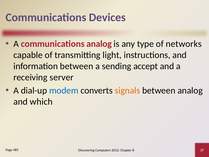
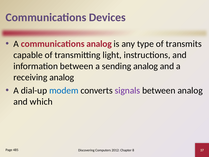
networks: networks -> transmits (184, 44)
sending accept: accept -> analog (146, 66)
receiving server: server -> analog (62, 77)
signals colour: orange -> purple (127, 90)
